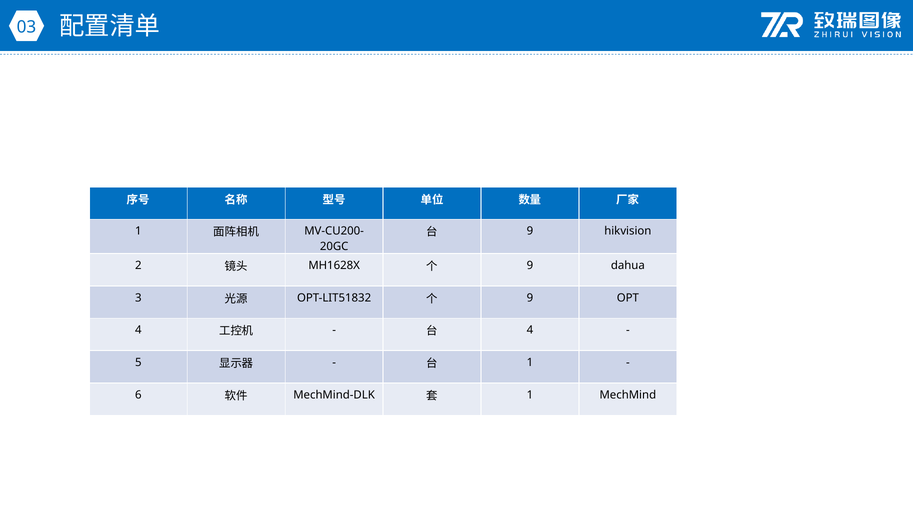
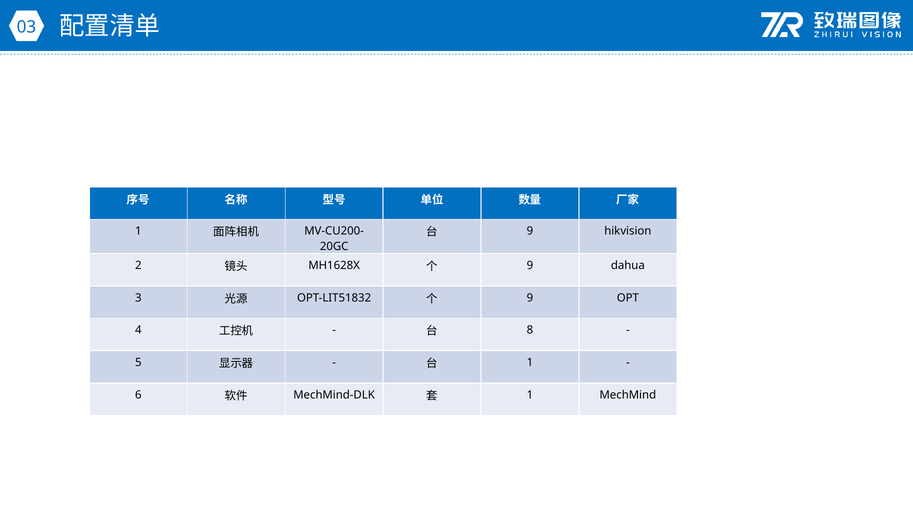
4: 4 -> 8 (530, 330)
